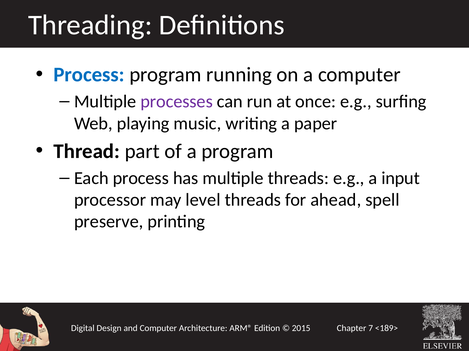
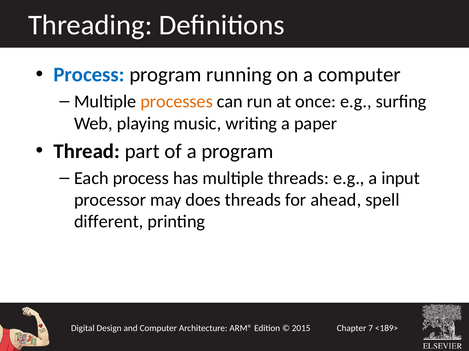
processes colour: purple -> orange (177, 102)
level: level -> does (203, 200)
preserve: preserve -> different (109, 222)
